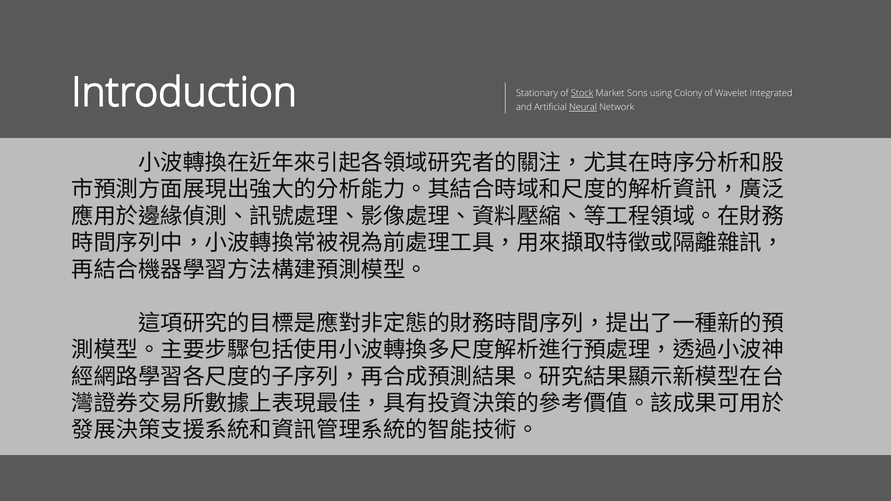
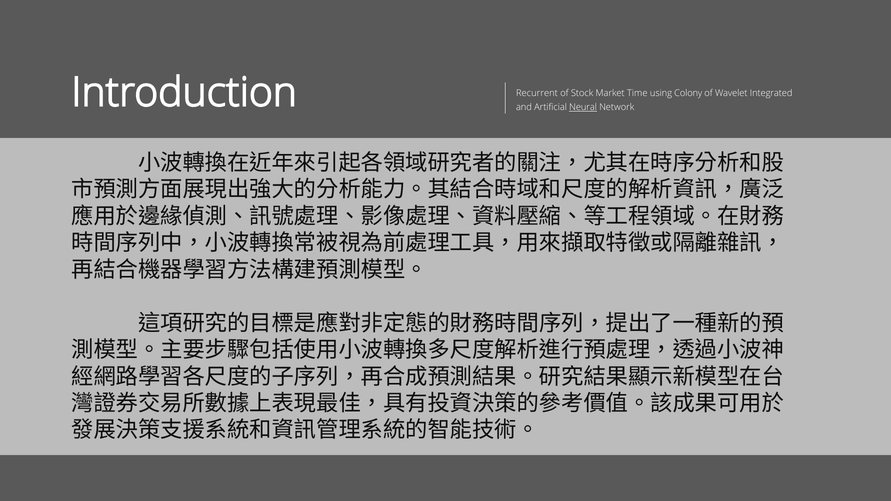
Stationary: Stationary -> Recurrent (537, 93)
Stock underline: present -> none (582, 93)
Sons: Sons -> Time (637, 93)
